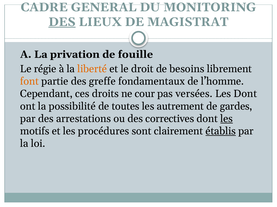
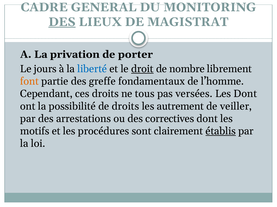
fouille: fouille -> porter (135, 55)
régie: régie -> jours (45, 69)
liberté colour: orange -> blue (92, 69)
droit underline: none -> present (142, 69)
besoins: besoins -> nombre (187, 69)
cour: cour -> tous (145, 94)
de toutes: toutes -> droits (125, 107)
gardes: gardes -> veiller (236, 107)
les underline: present -> none (227, 119)
